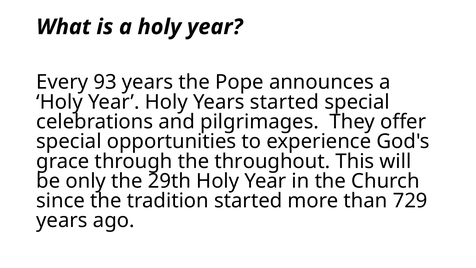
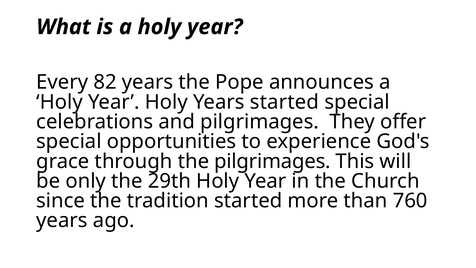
93: 93 -> 82 (105, 82)
the throughout: throughout -> pilgrimages (272, 161)
729: 729 -> 760 (410, 201)
